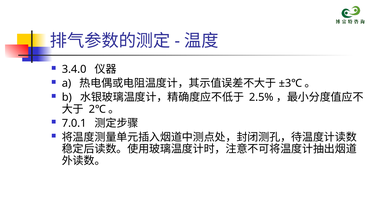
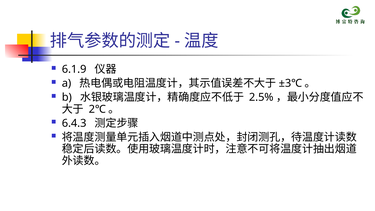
3.4.0: 3.4.0 -> 6.1.9 (74, 69)
7.0.1: 7.0.1 -> 6.4.3 (74, 123)
